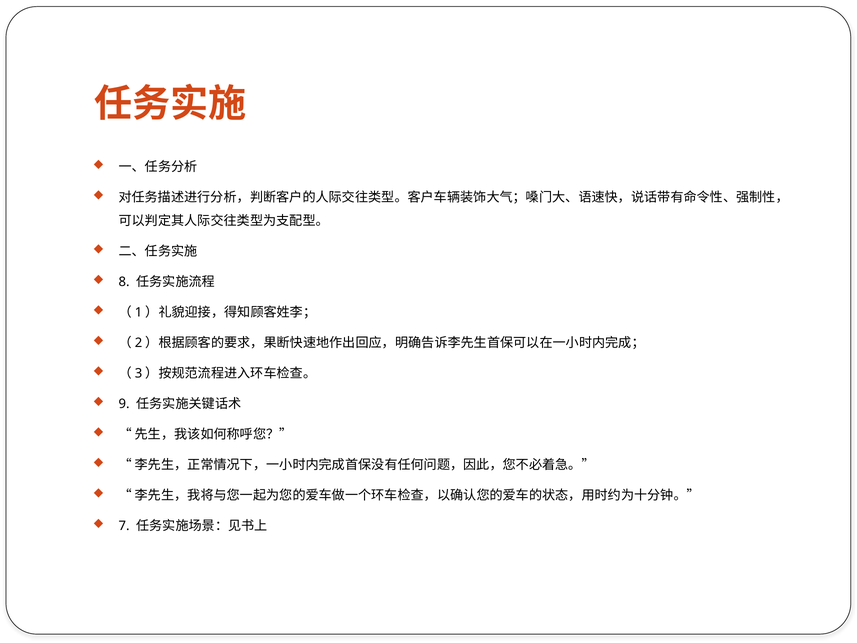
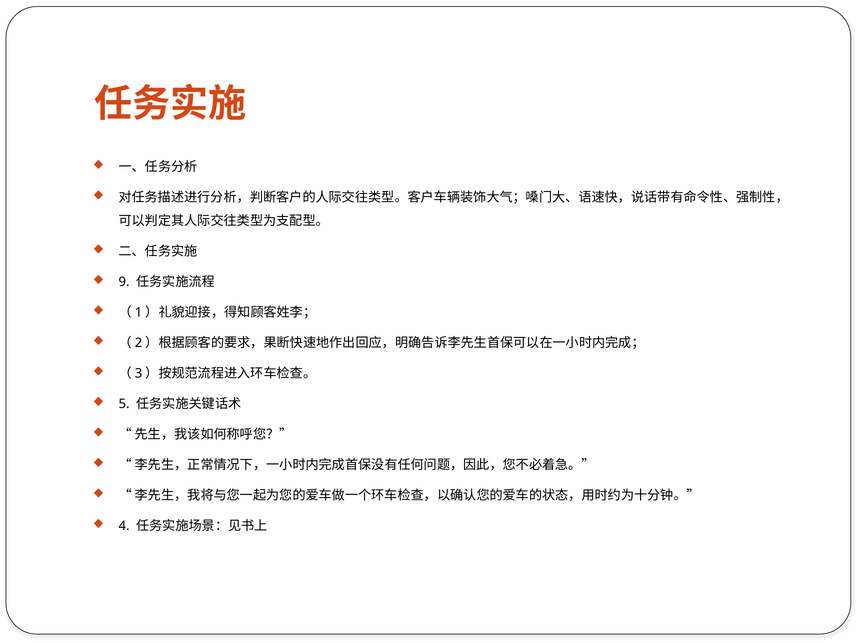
8: 8 -> 9 (124, 282)
9: 9 -> 5 (124, 404)
7: 7 -> 4 (124, 526)
